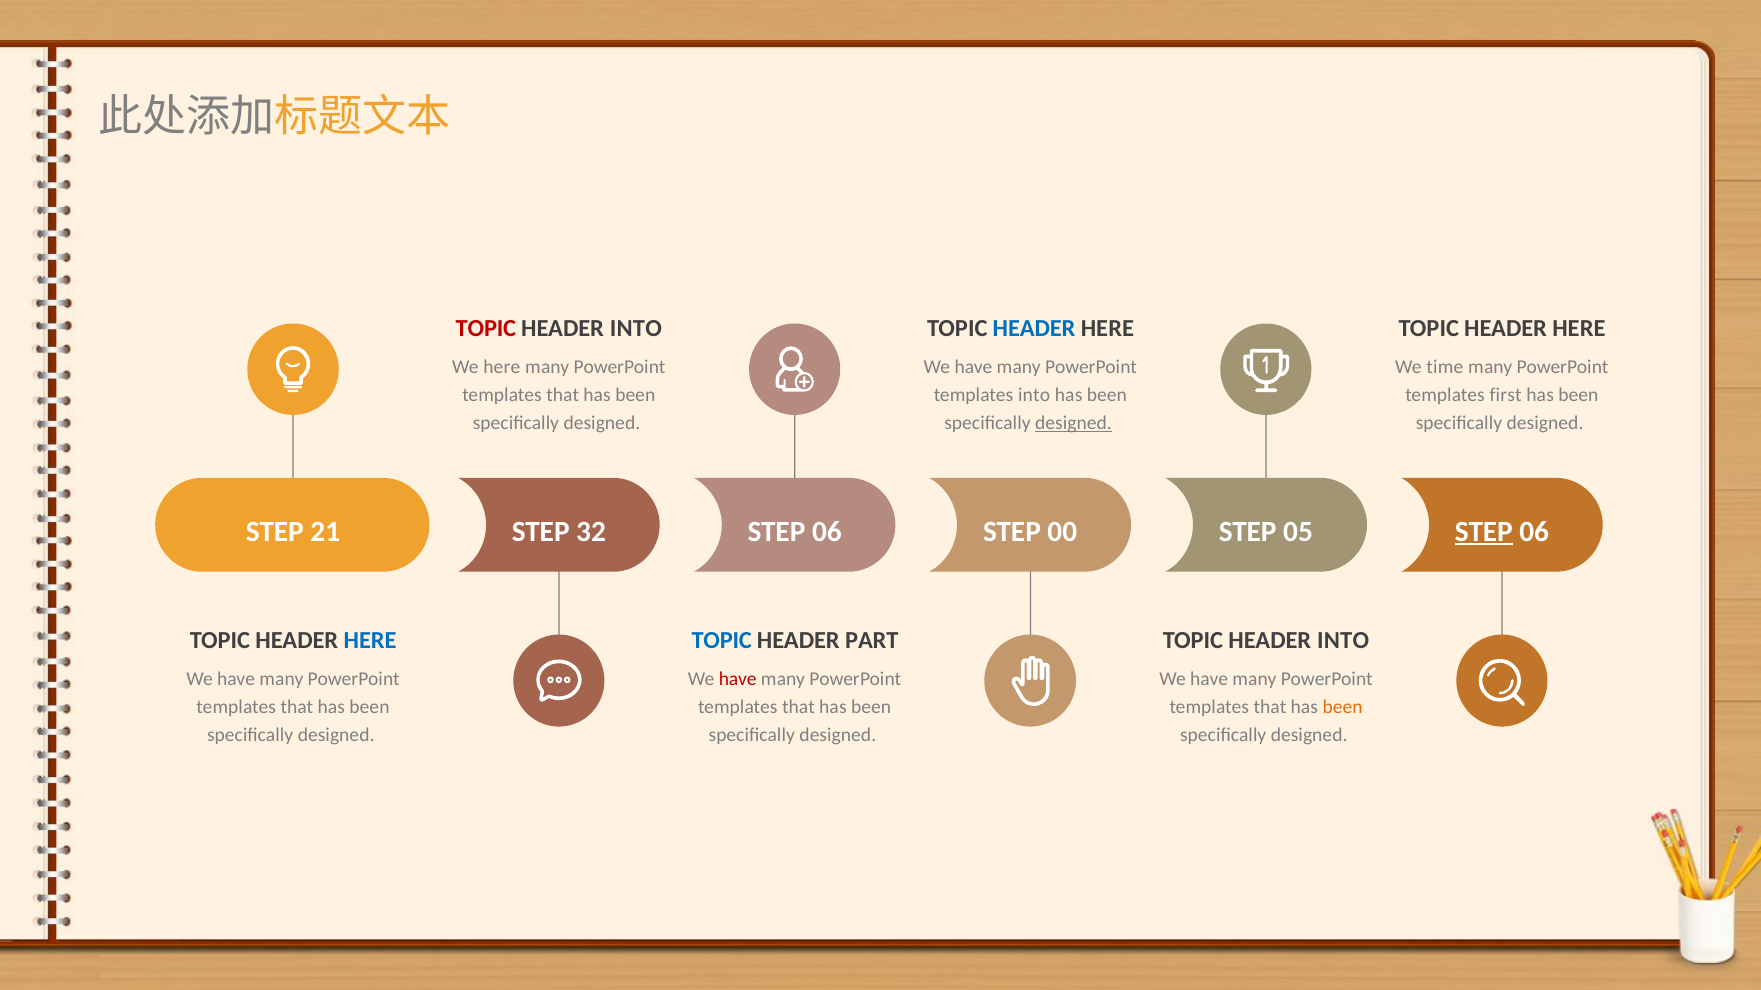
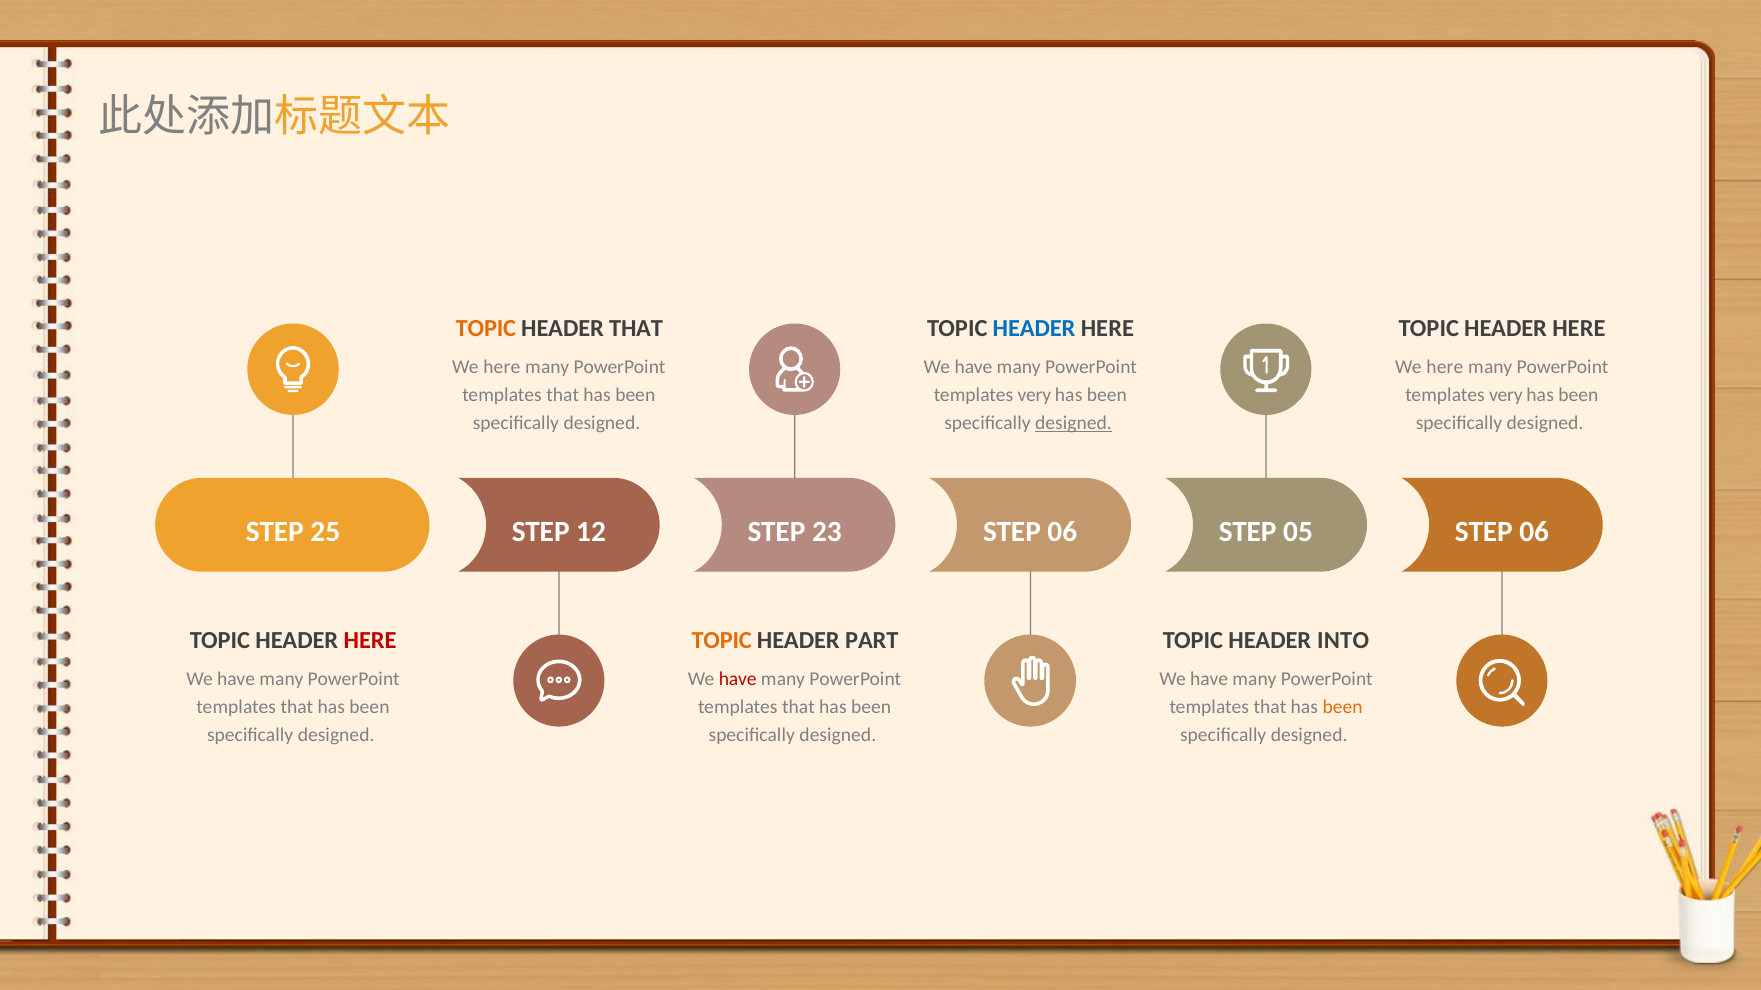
TOPIC colour: red -> orange (486, 329)
INTO: INTO -> THAT (636, 329)
time: time -> here (1445, 367)
into: into -> very (1034, 395)
first: first -> very (1506, 395)
21: 21 -> 25 (325, 532)
32: 32 -> 12 (591, 532)
06: 06 -> 23 (827, 532)
00: 00 -> 06 (1062, 532)
STEP underline: present -> none (1484, 532)
HERE colour: blue -> red (370, 641)
TOPIC colour: blue -> orange (722, 641)
